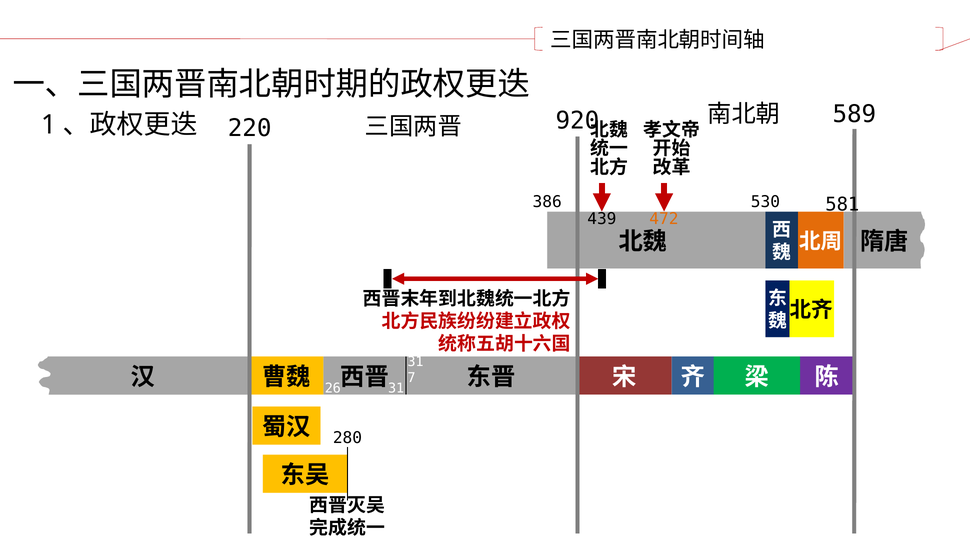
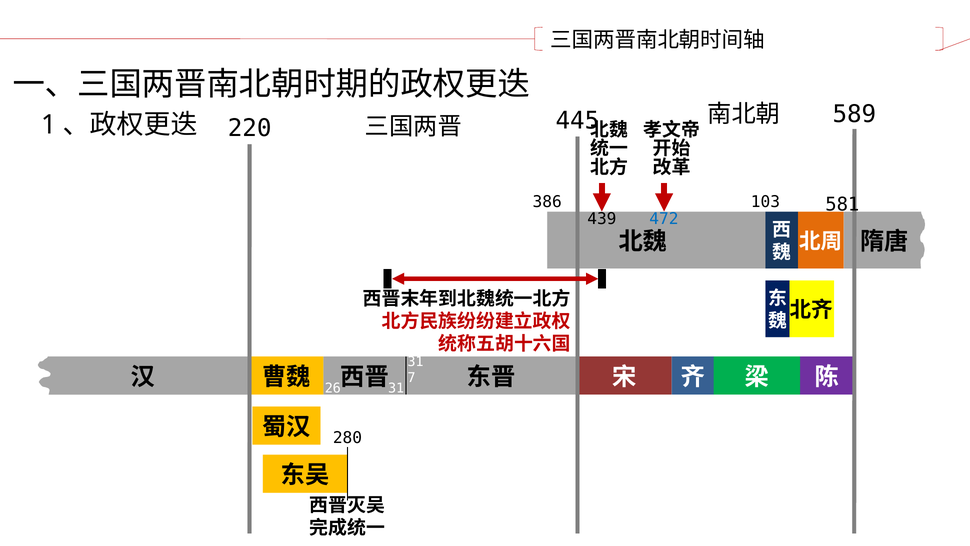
920: 920 -> 445 (577, 121)
530: 530 -> 103 (765, 202)
472 colour: orange -> blue (664, 219)
